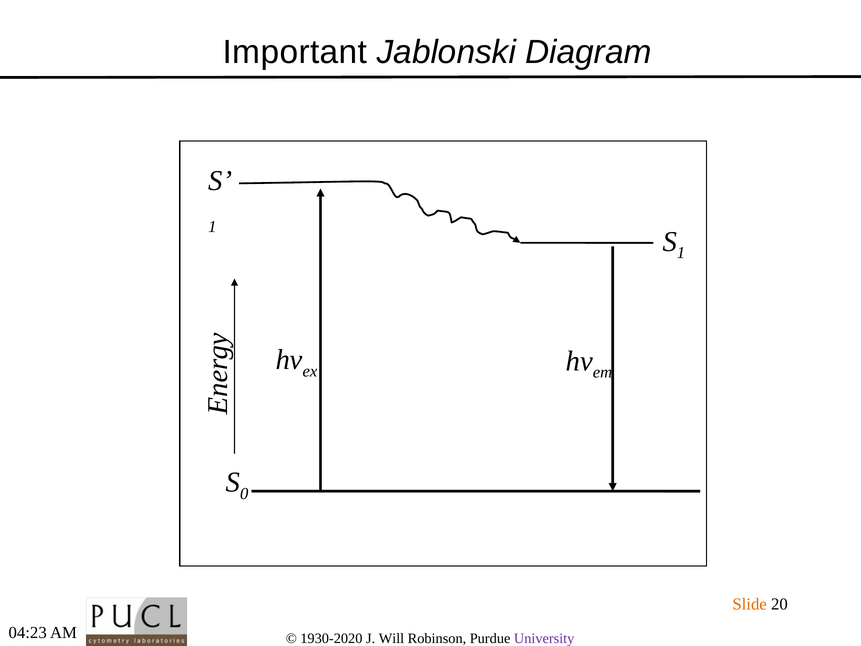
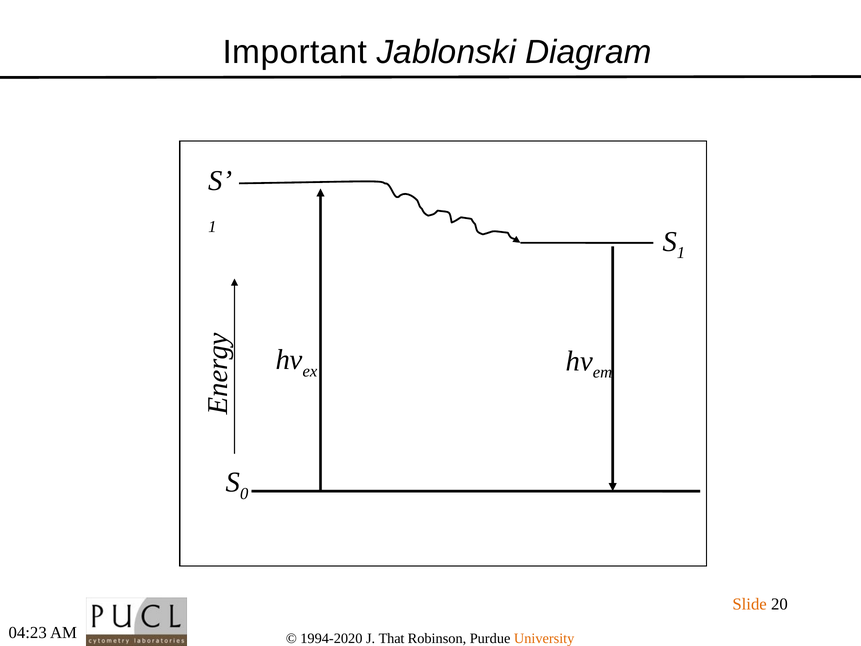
1930-2020: 1930-2020 -> 1994-2020 (331, 638)
Will: Will -> That (392, 638)
University colour: purple -> orange (544, 638)
